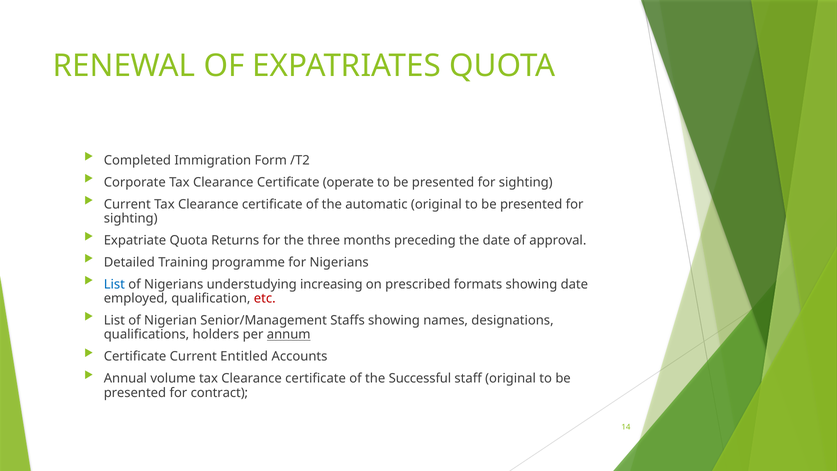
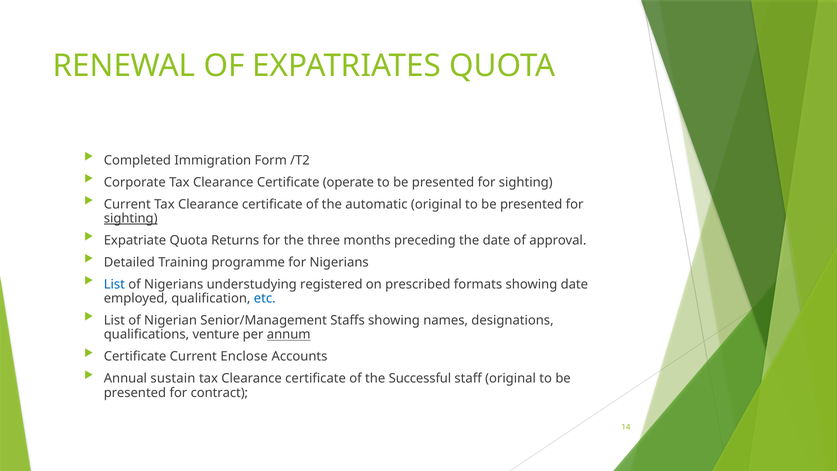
sighting underline: none -> present (131, 218)
increasing: increasing -> registered (331, 284)
etc colour: red -> blue (265, 298)
holders: holders -> venture (216, 334)
Entitled: Entitled -> Enclose (244, 356)
volume: volume -> sustain (173, 378)
